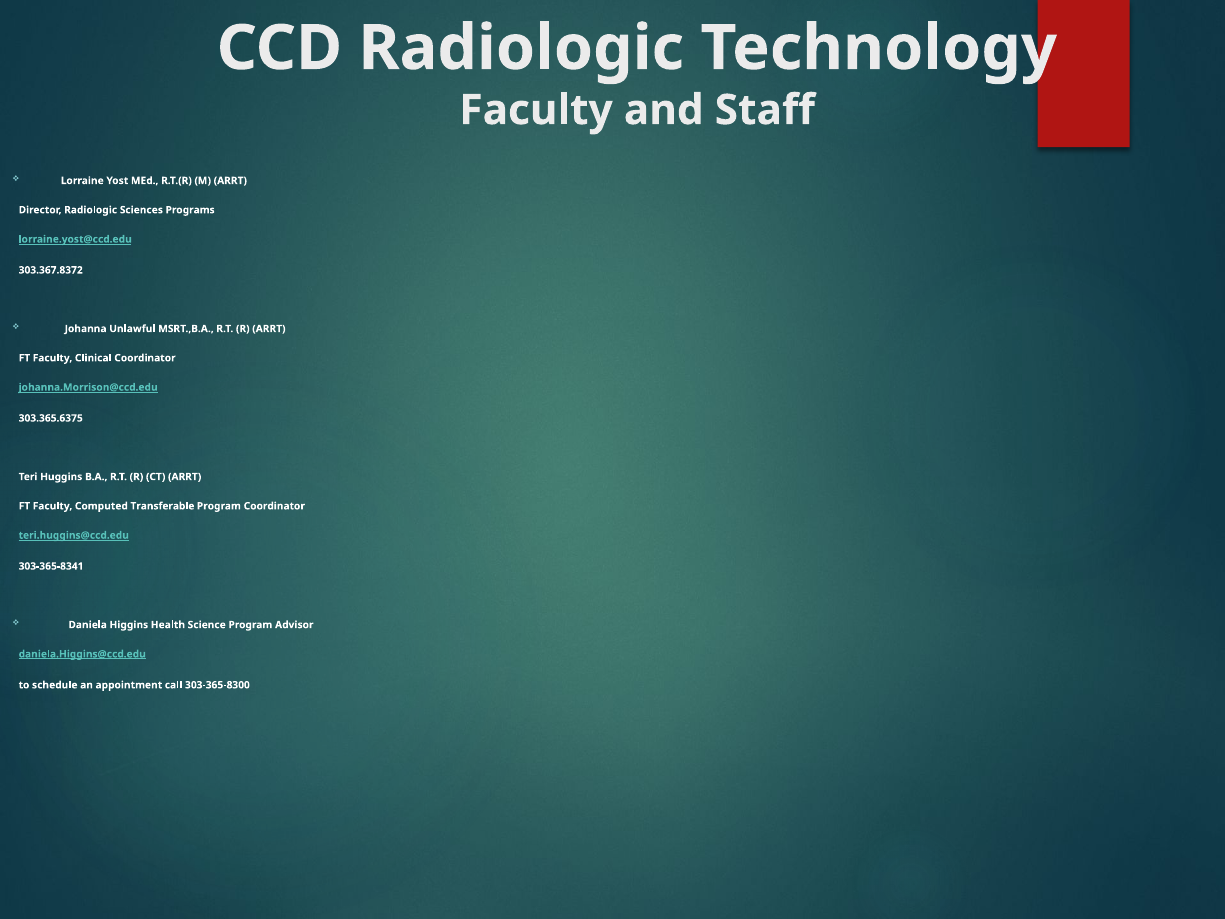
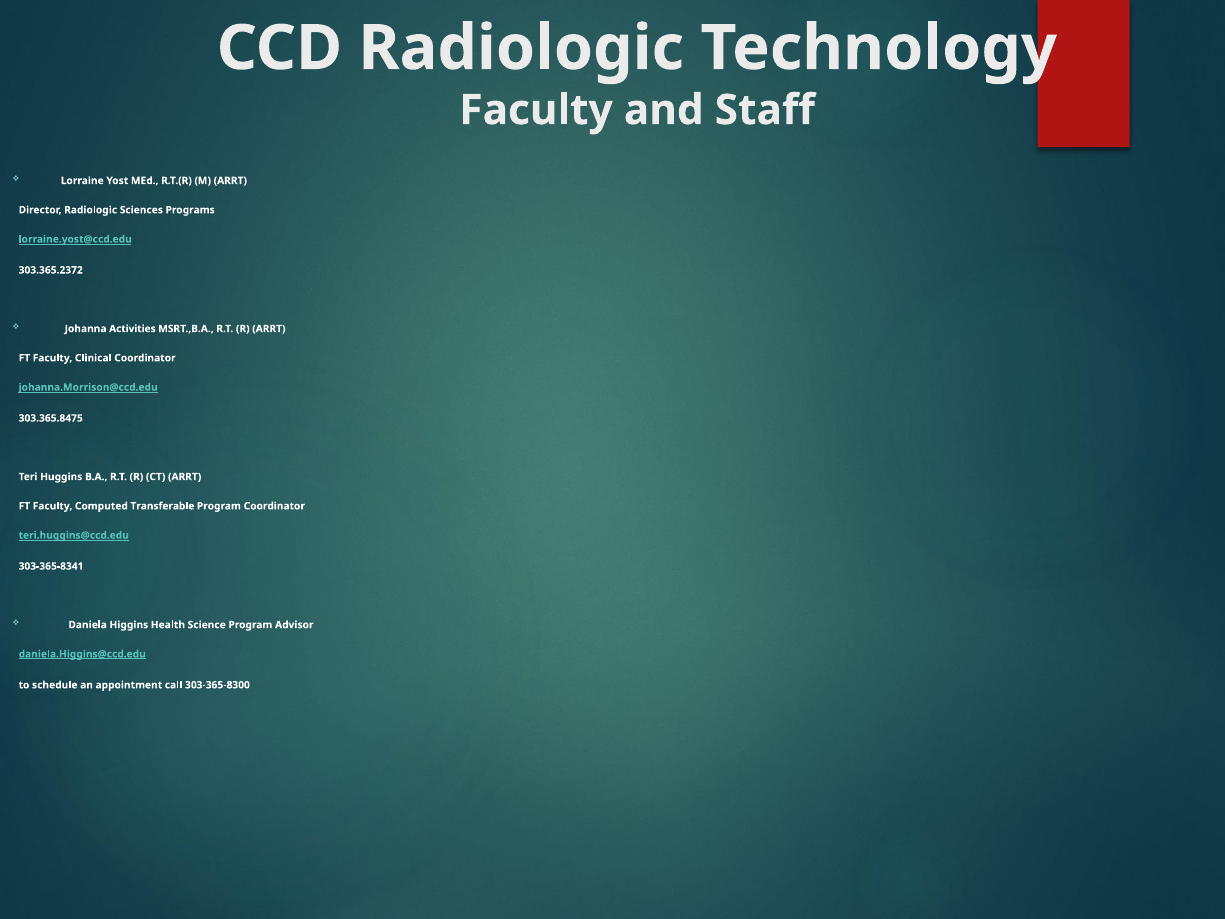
303.367.8372: 303.367.8372 -> 303.365.2372 (51, 270)
Unlawful: Unlawful -> Activities (132, 329)
303.365.6375: 303.365.6375 -> 303.365.8475 (51, 418)
